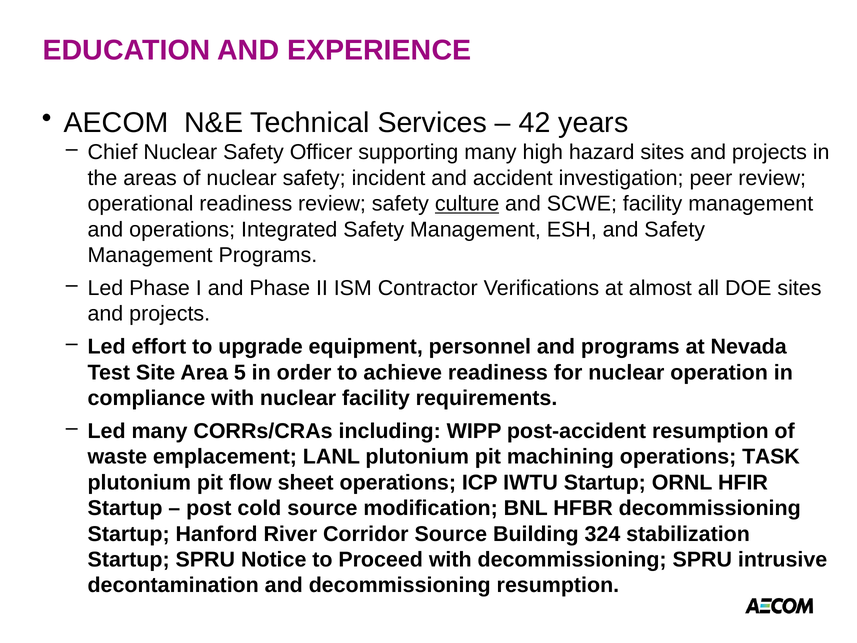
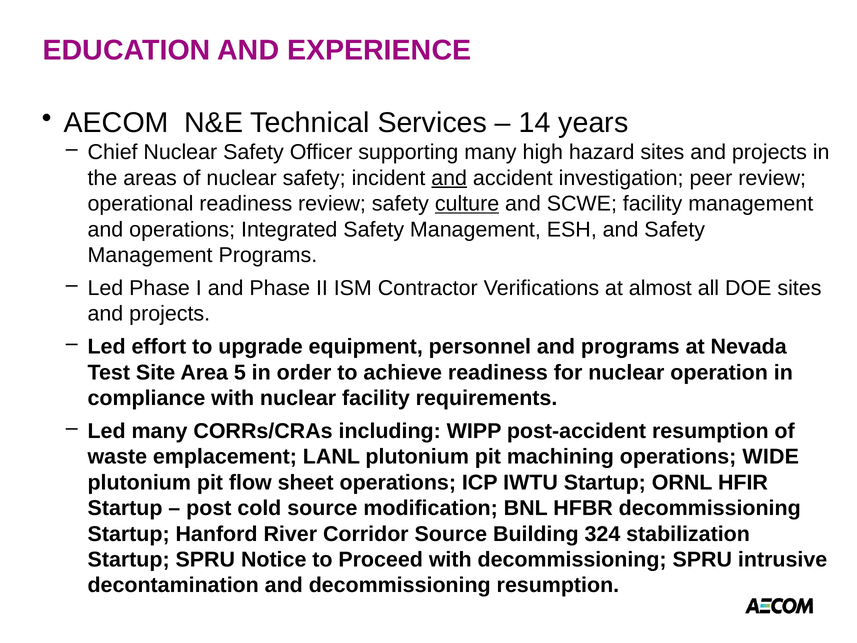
42: 42 -> 14 (535, 123)
and underline: none -> present (449, 178)
TASK: TASK -> WIDE (771, 457)
